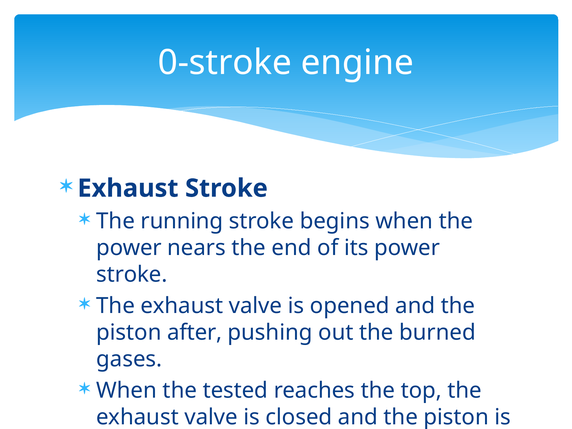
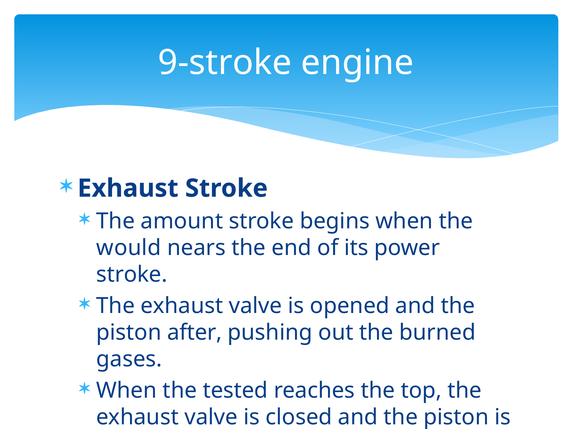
0-stroke: 0-stroke -> 9-stroke (225, 63)
running: running -> amount (182, 221)
power: power -> would (129, 248)
